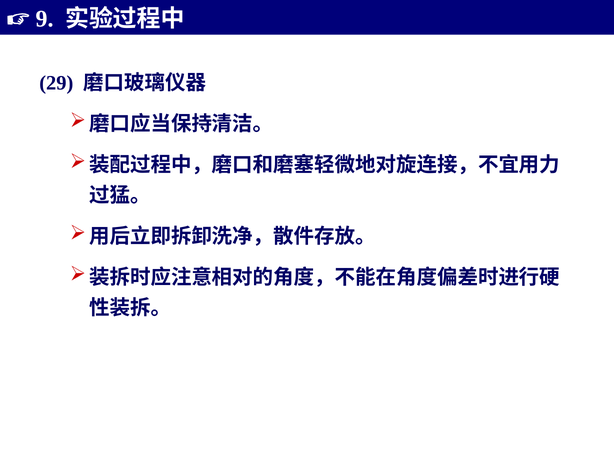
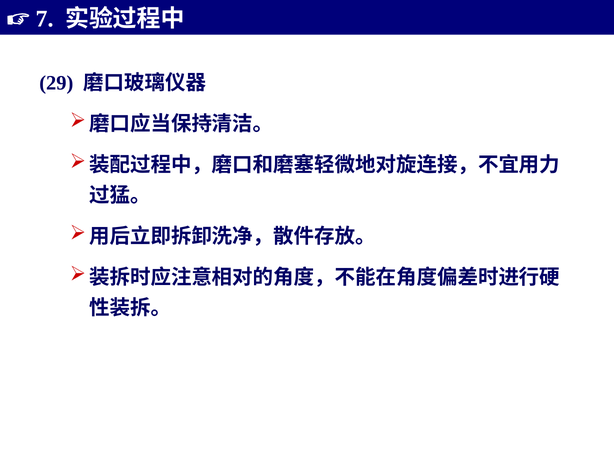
9: 9 -> 7 (45, 19)
